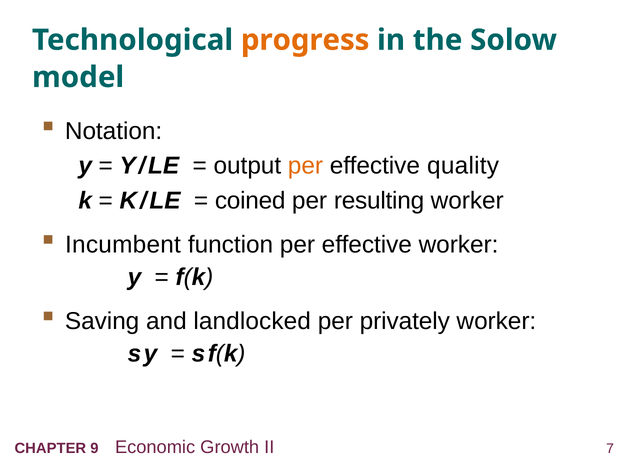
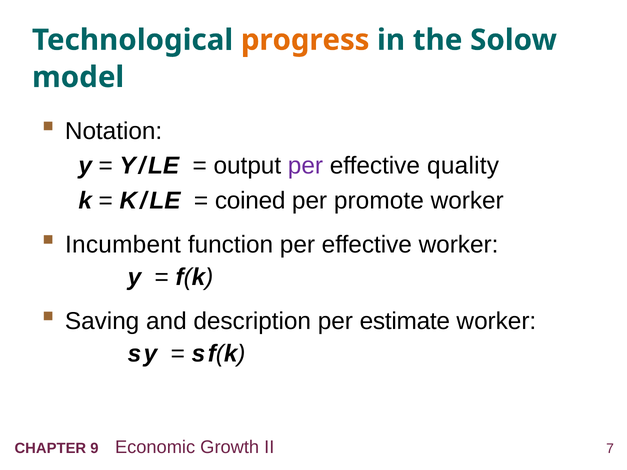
per colour: orange -> purple (305, 166)
resulting: resulting -> promote (379, 201)
landlocked: landlocked -> description (252, 322)
privately: privately -> estimate (405, 322)
